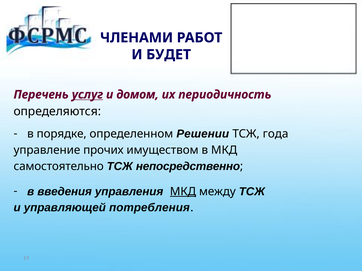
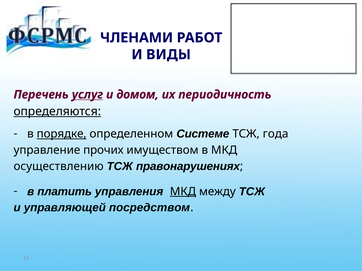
БУДЕТ: БУДЕТ -> ВИДЫ (168, 55)
определяются underline: none -> present (57, 112)
порядке underline: none -> present (62, 134)
Решении: Решении -> Системе (203, 134)
самостоятельно: самостоятельно -> осуществлению (59, 167)
непосредственно: непосредственно -> правонарушениях (188, 167)
введения: введения -> платить (65, 192)
потребления: потребления -> посредством (150, 208)
